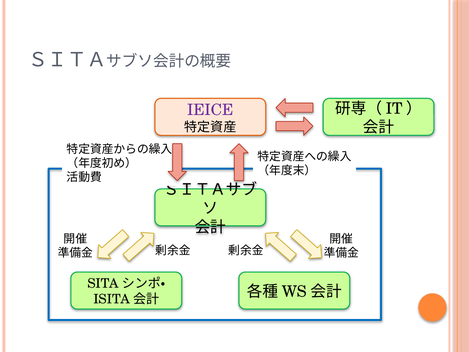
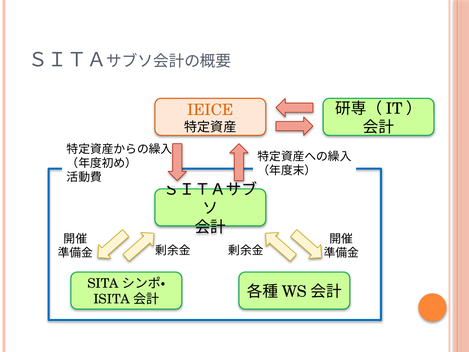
IEICE colour: purple -> orange (210, 110)
